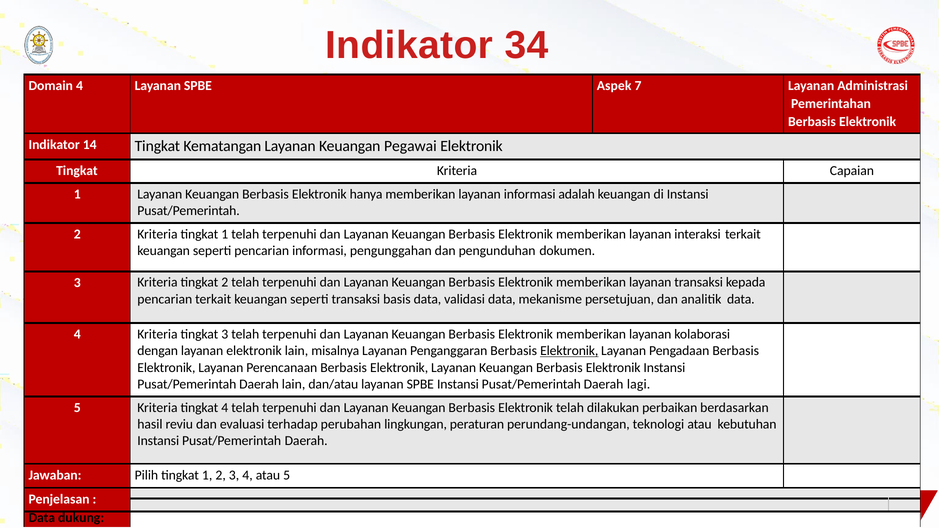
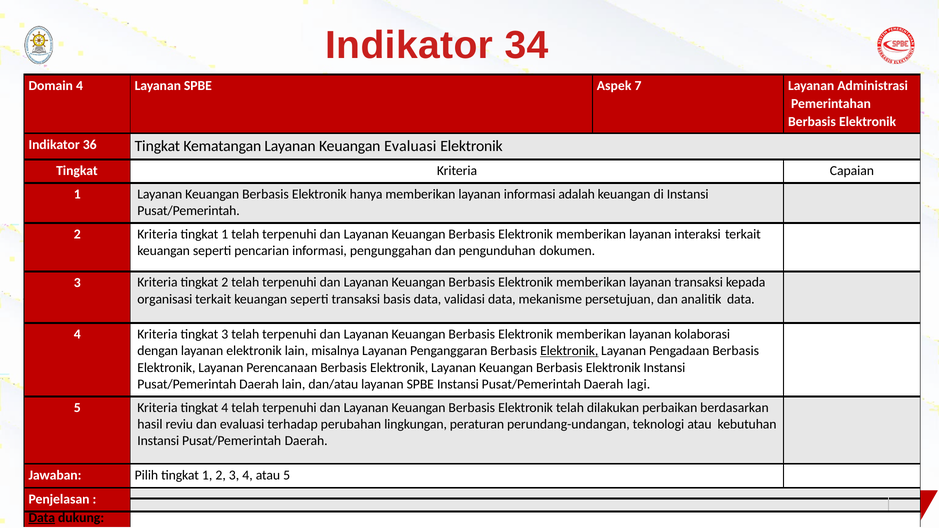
14: 14 -> 36 (90, 145)
Keuangan Pegawai: Pegawai -> Evaluasi (410, 146)
pencarian: pencarian -> organisasi (165, 299)
Data underline: none -> present (42, 518)
